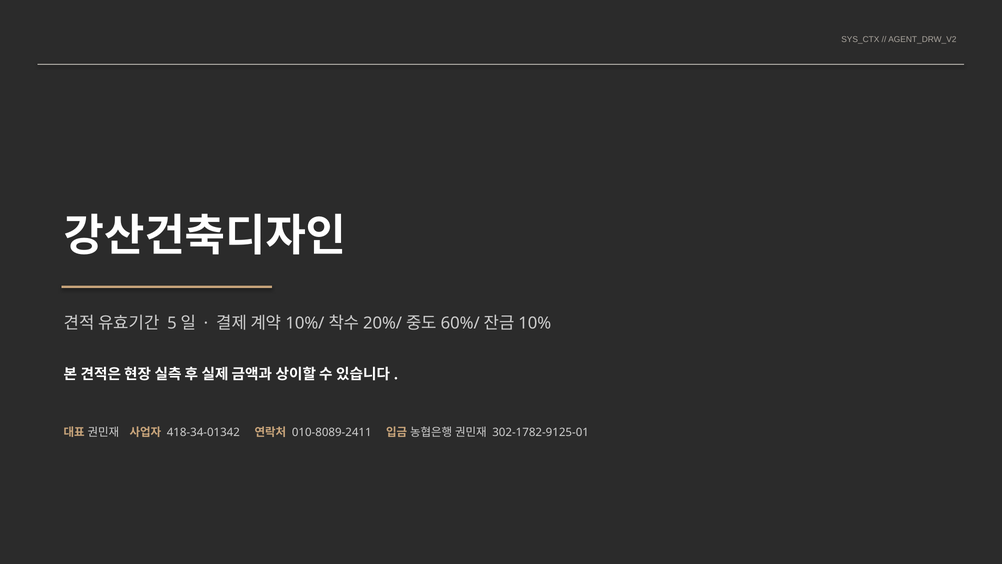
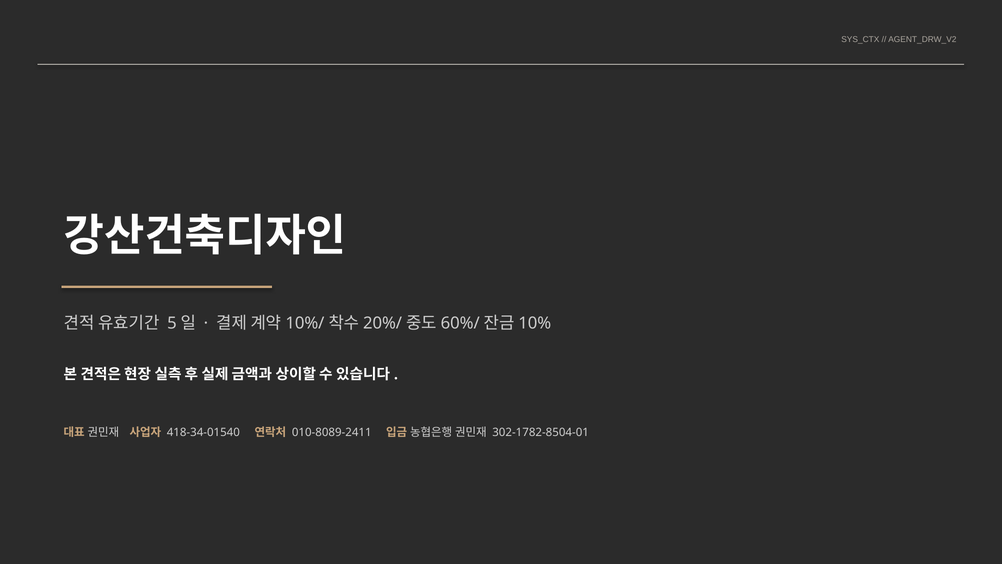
418-34-01342: 418-34-01342 -> 418-34-01540 (203, 432)
302-1782-9125-01: 302-1782-9125-01 -> 302-1782-8504-01 (541, 432)
